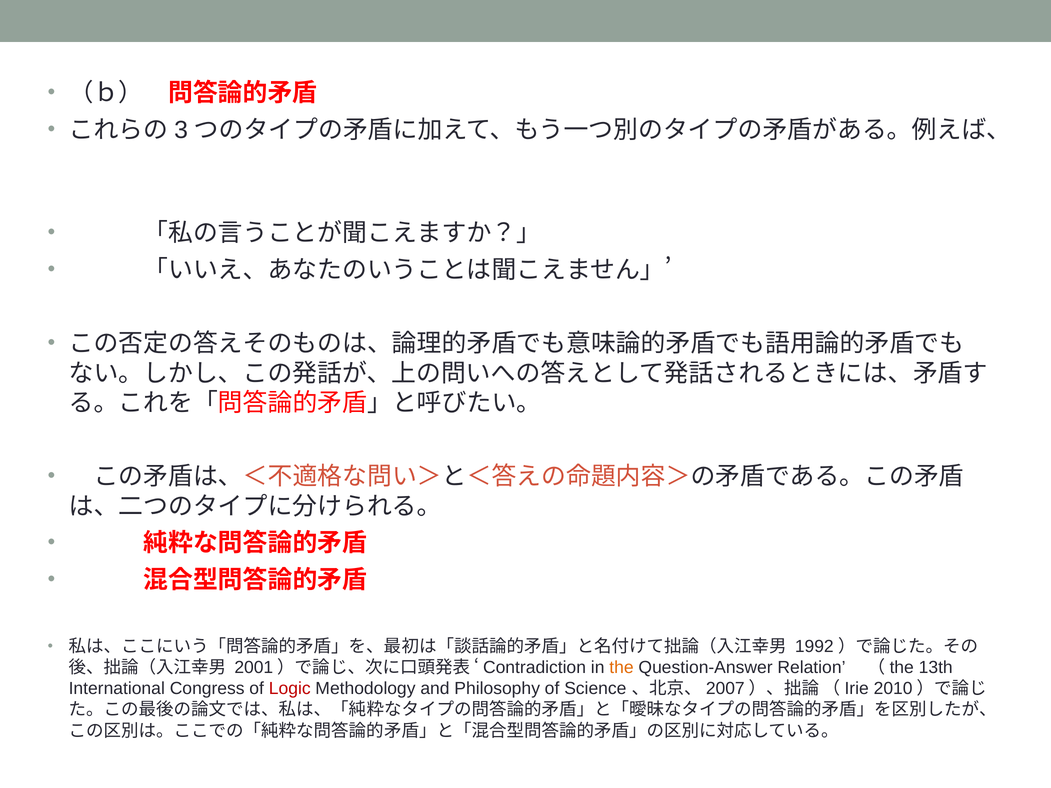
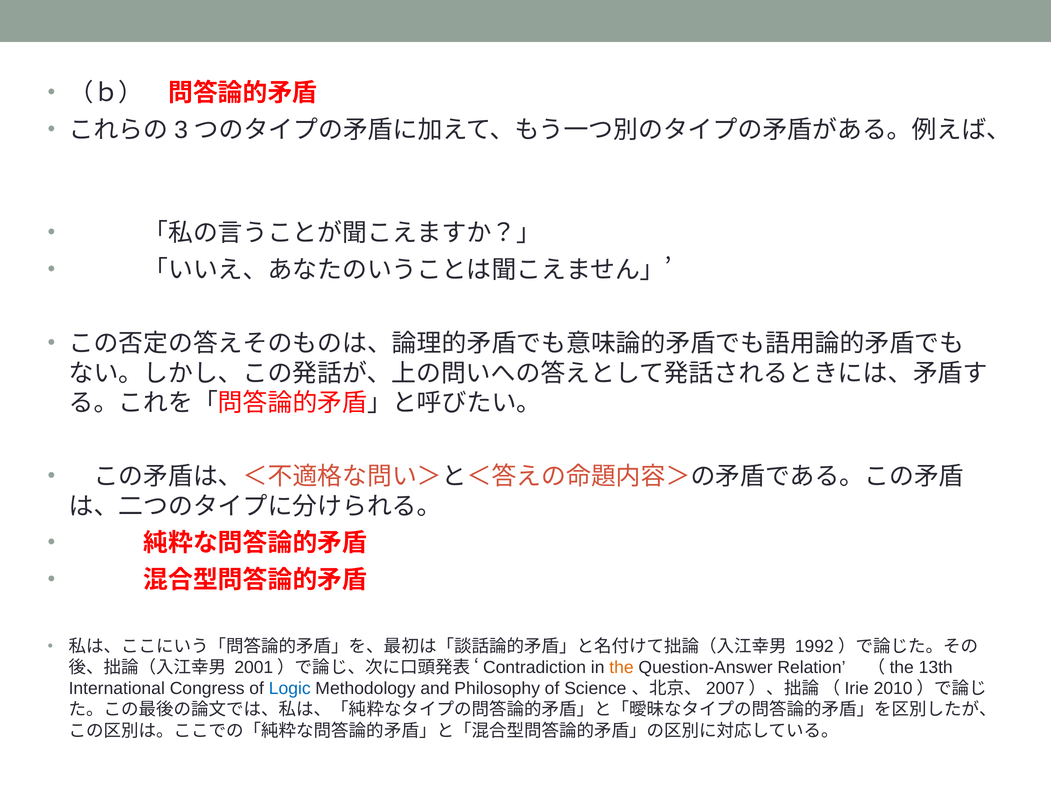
Logic colour: red -> blue (290, 689)
